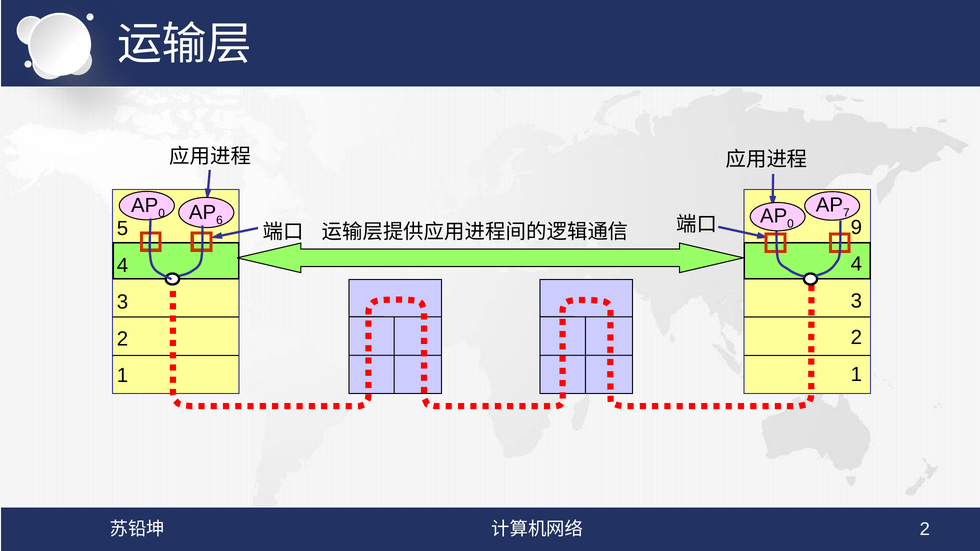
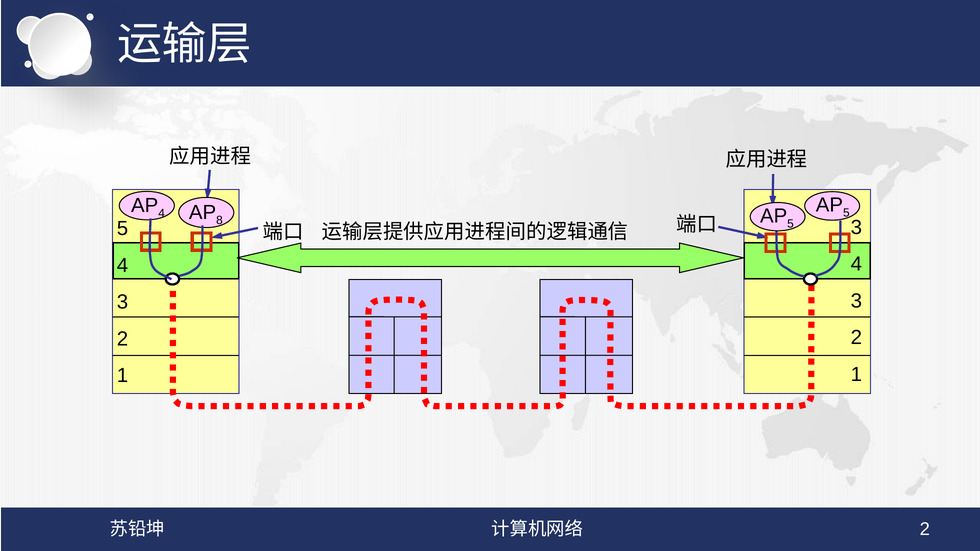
7: 7 -> 5 (846, 213)
0: 0 -> 4 (162, 213)
6: 6 -> 8 (219, 221)
0: 0 -> 5 (791, 224)
9: 9 -> 3 (856, 227)
